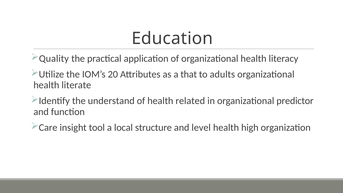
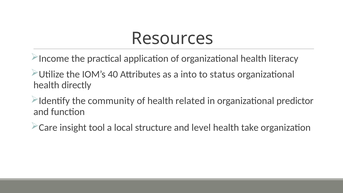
Education: Education -> Resources (172, 38)
Quality: Quality -> Income (54, 59)
20: 20 -> 40 (113, 74)
that: that -> into (189, 74)
adults: adults -> status (222, 74)
literate: literate -> directly (76, 85)
understand: understand -> community (111, 101)
high: high -> take (250, 127)
